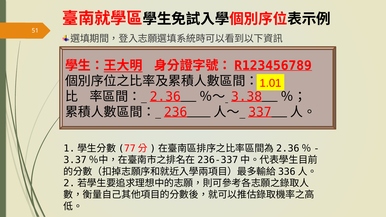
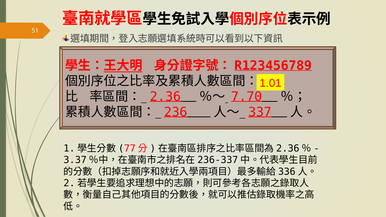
3.38: 3.38 -> 7.70 (247, 97)
